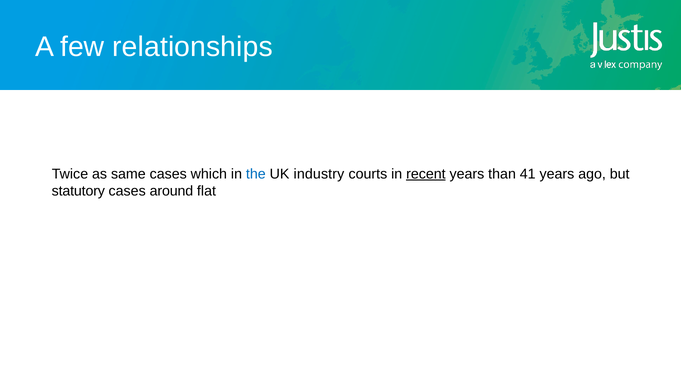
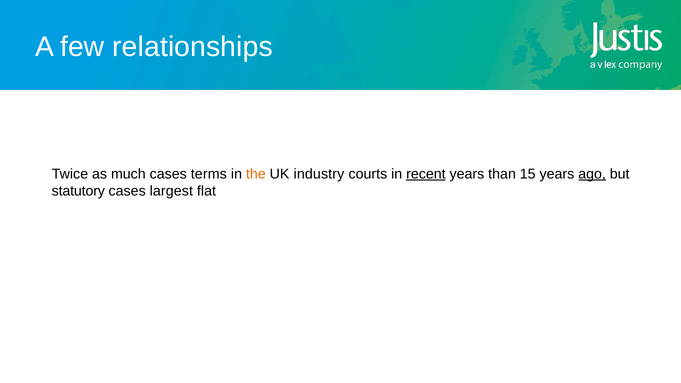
same: same -> much (128, 174)
which: which -> terms (209, 174)
the colour: blue -> orange (256, 174)
41: 41 -> 15 (528, 174)
ago underline: none -> present (592, 174)
around: around -> largest (171, 191)
